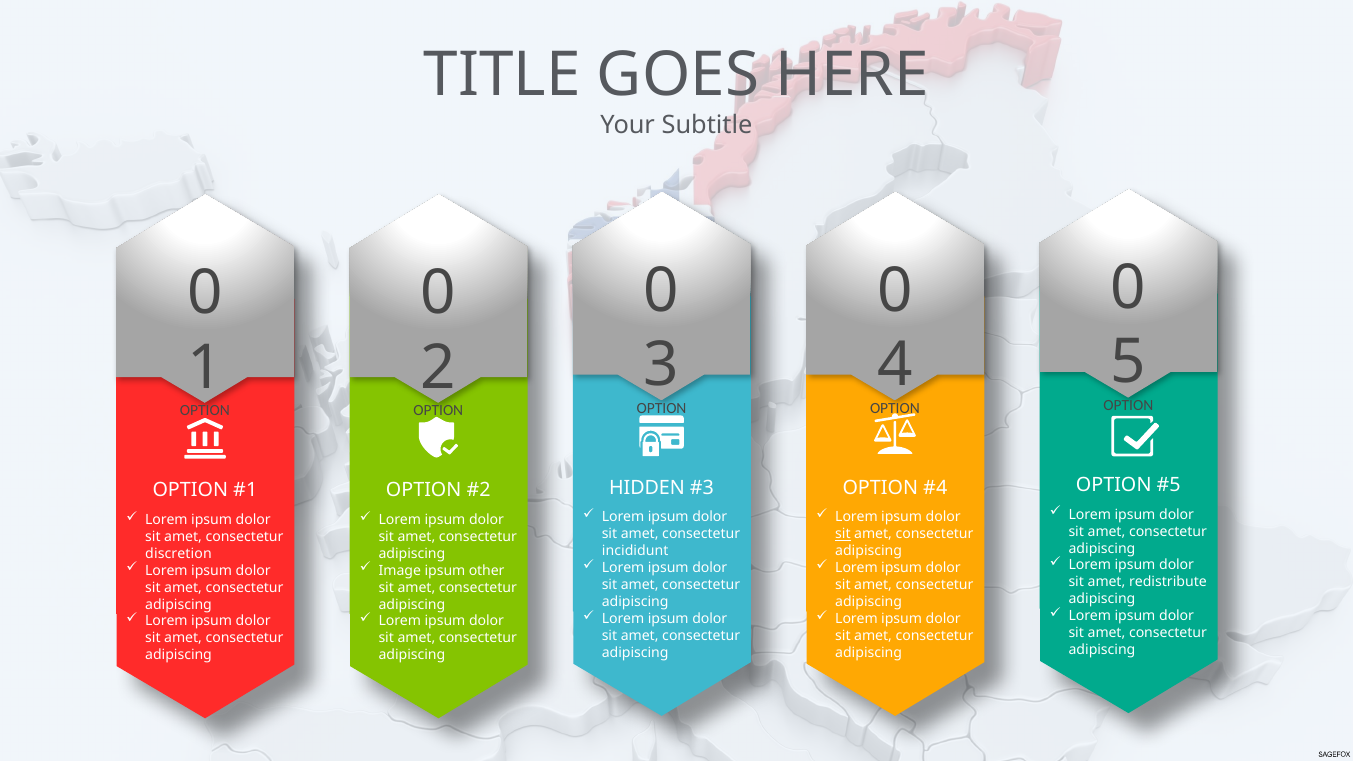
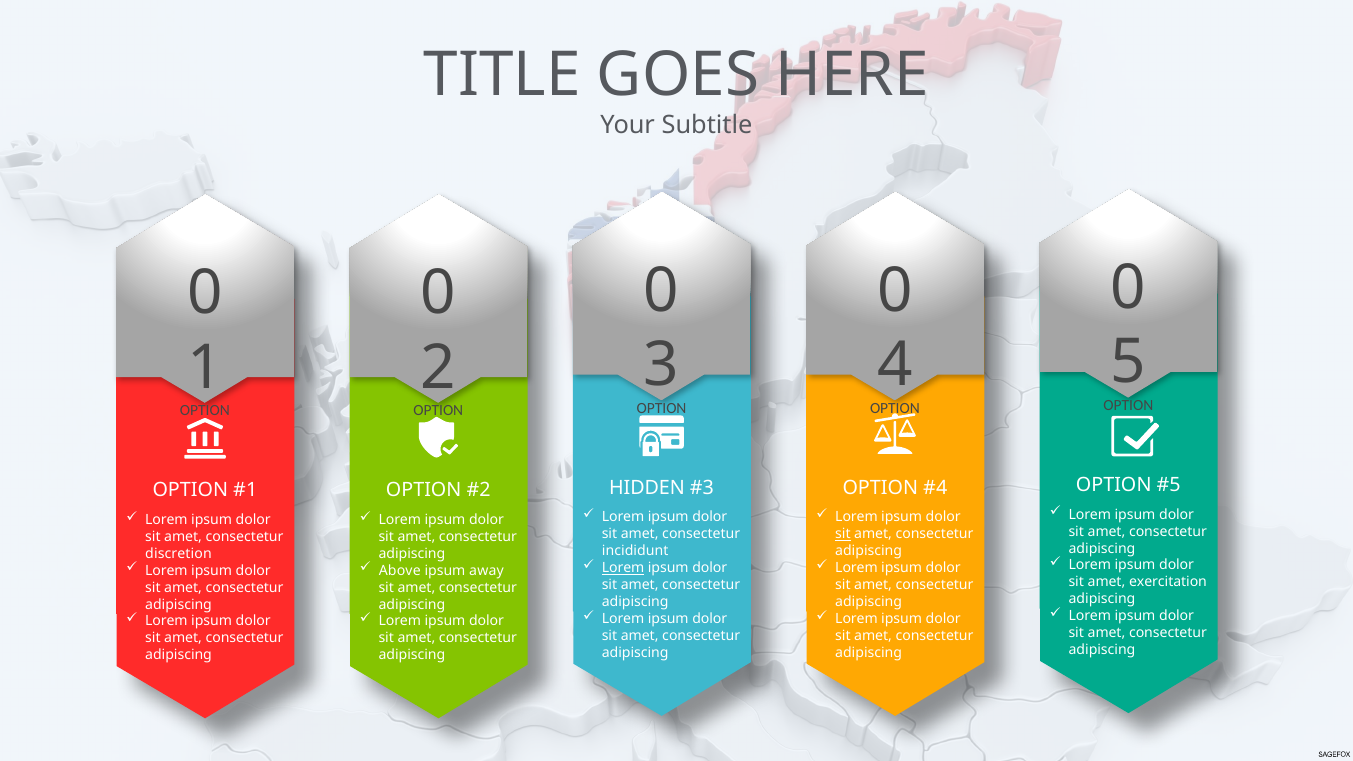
Lorem underline: none -> present (623, 568)
Image: Image -> Above (400, 571)
other: other -> away (486, 571)
redistribute: redistribute -> exercitation (1168, 582)
